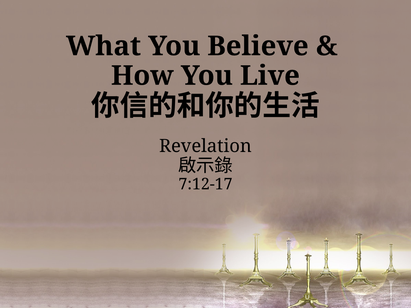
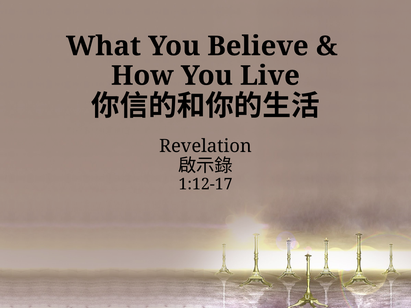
7:12-17: 7:12-17 -> 1:12-17 (205, 185)
